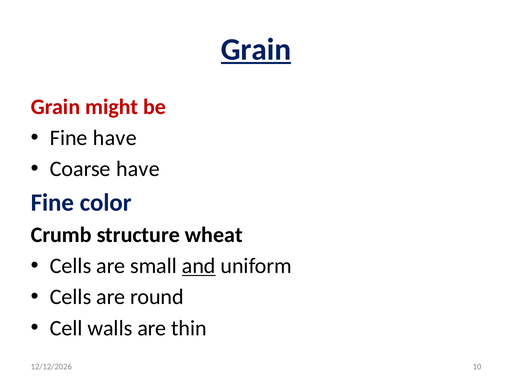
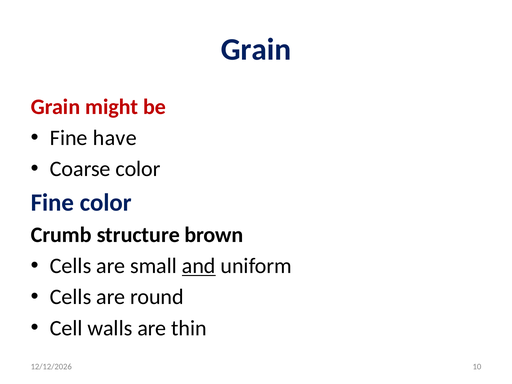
Grain underline: present -> none (256, 50)
Coarse have: have -> color (138, 169)
wheat: wheat -> brown (214, 235)
